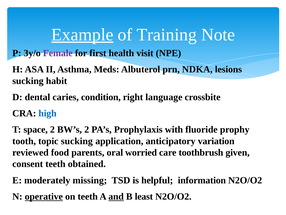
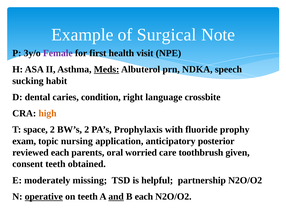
Example underline: present -> none (82, 35)
Training: Training -> Surgical (167, 35)
Meds underline: none -> present (107, 69)
lesions: lesions -> speech (228, 69)
high colour: blue -> orange (48, 113)
tooth: tooth -> exam (24, 141)
topic sucking: sucking -> nursing (77, 141)
variation: variation -> posterior (216, 141)
reviewed food: food -> each (60, 152)
information: information -> partnership (202, 180)
B least: least -> each (144, 196)
